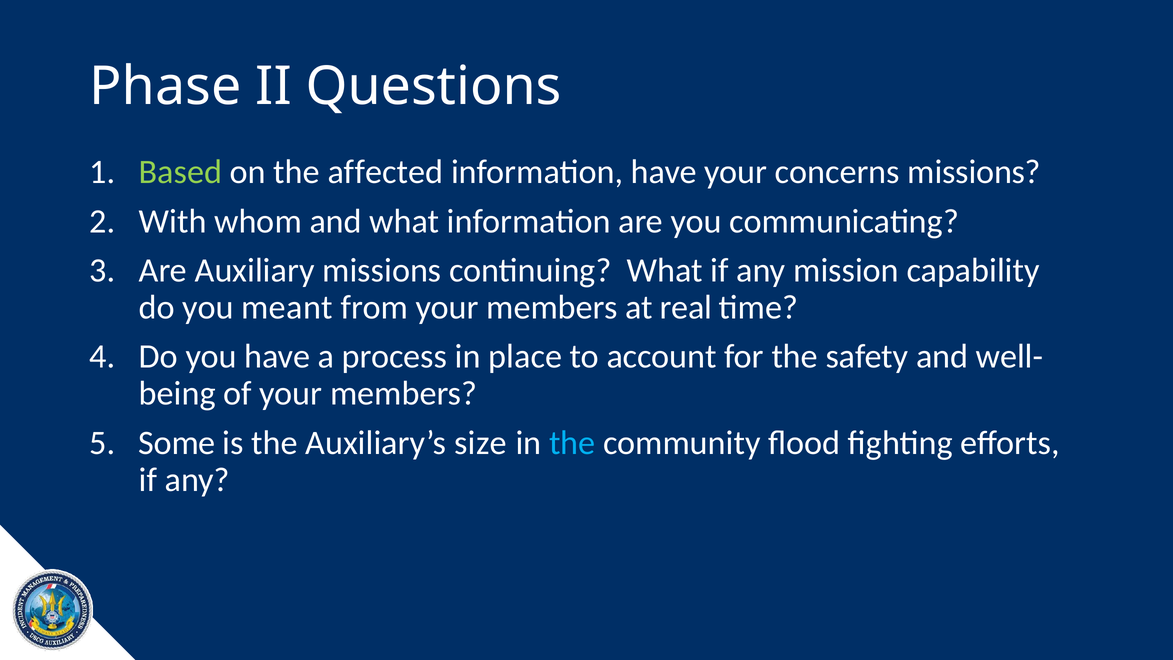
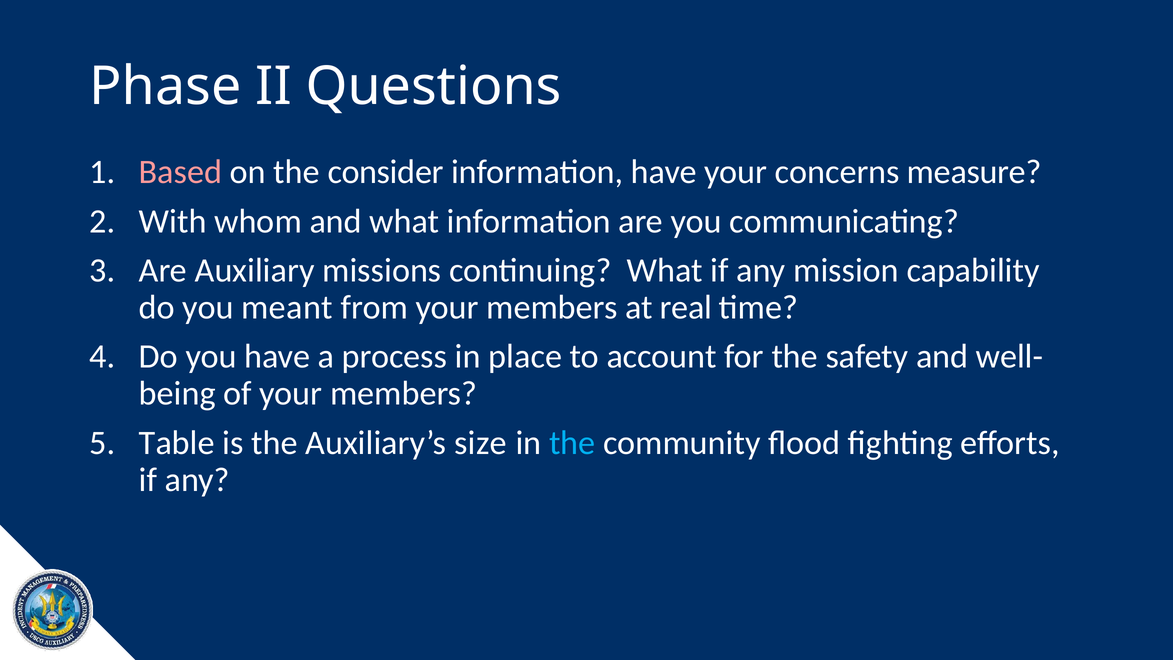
Based colour: light green -> pink (181, 172)
affected: affected -> consider (386, 172)
concerns missions: missions -> measure (974, 172)
Some: Some -> Table (177, 443)
